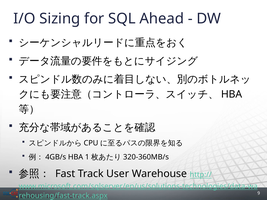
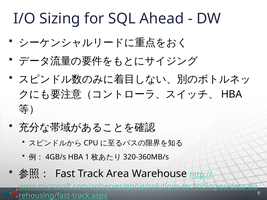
User: User -> Area (118, 174)
